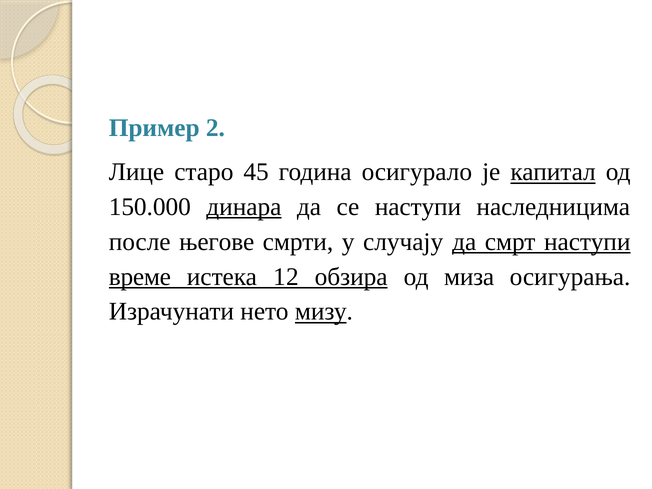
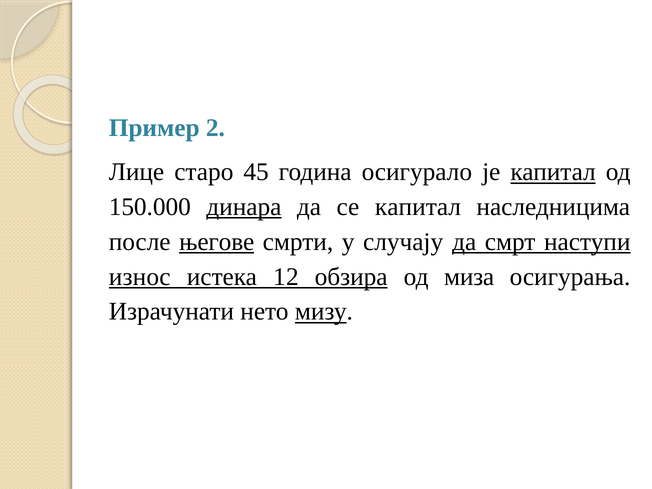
се наступи: наступи -> капитал (418, 207)
његове underline: none -> present (217, 242)
време: време -> износ (140, 277)
